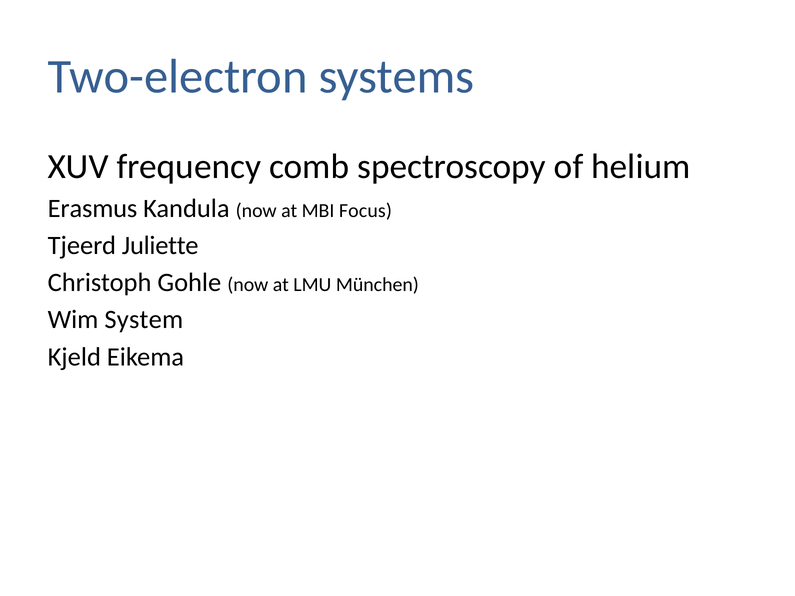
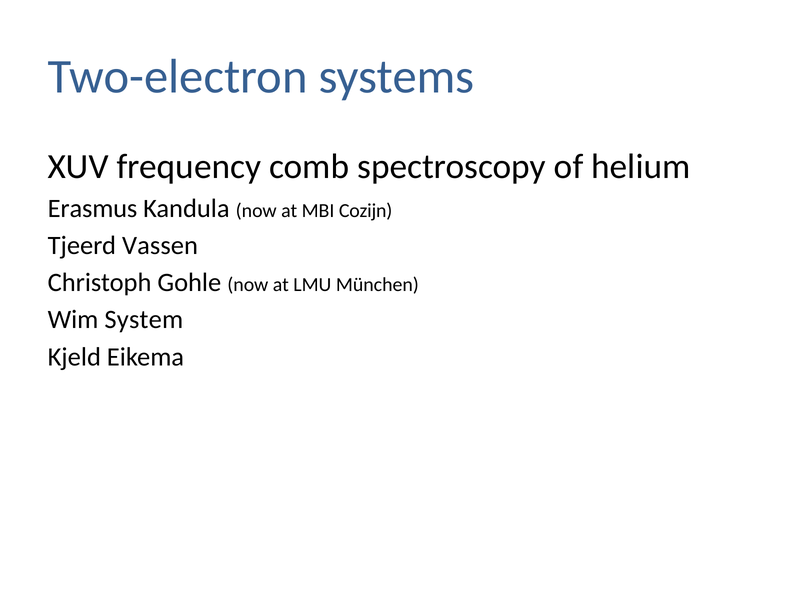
Focus: Focus -> Cozijn (366, 211)
Juliette: Juliette -> Vassen (160, 246)
